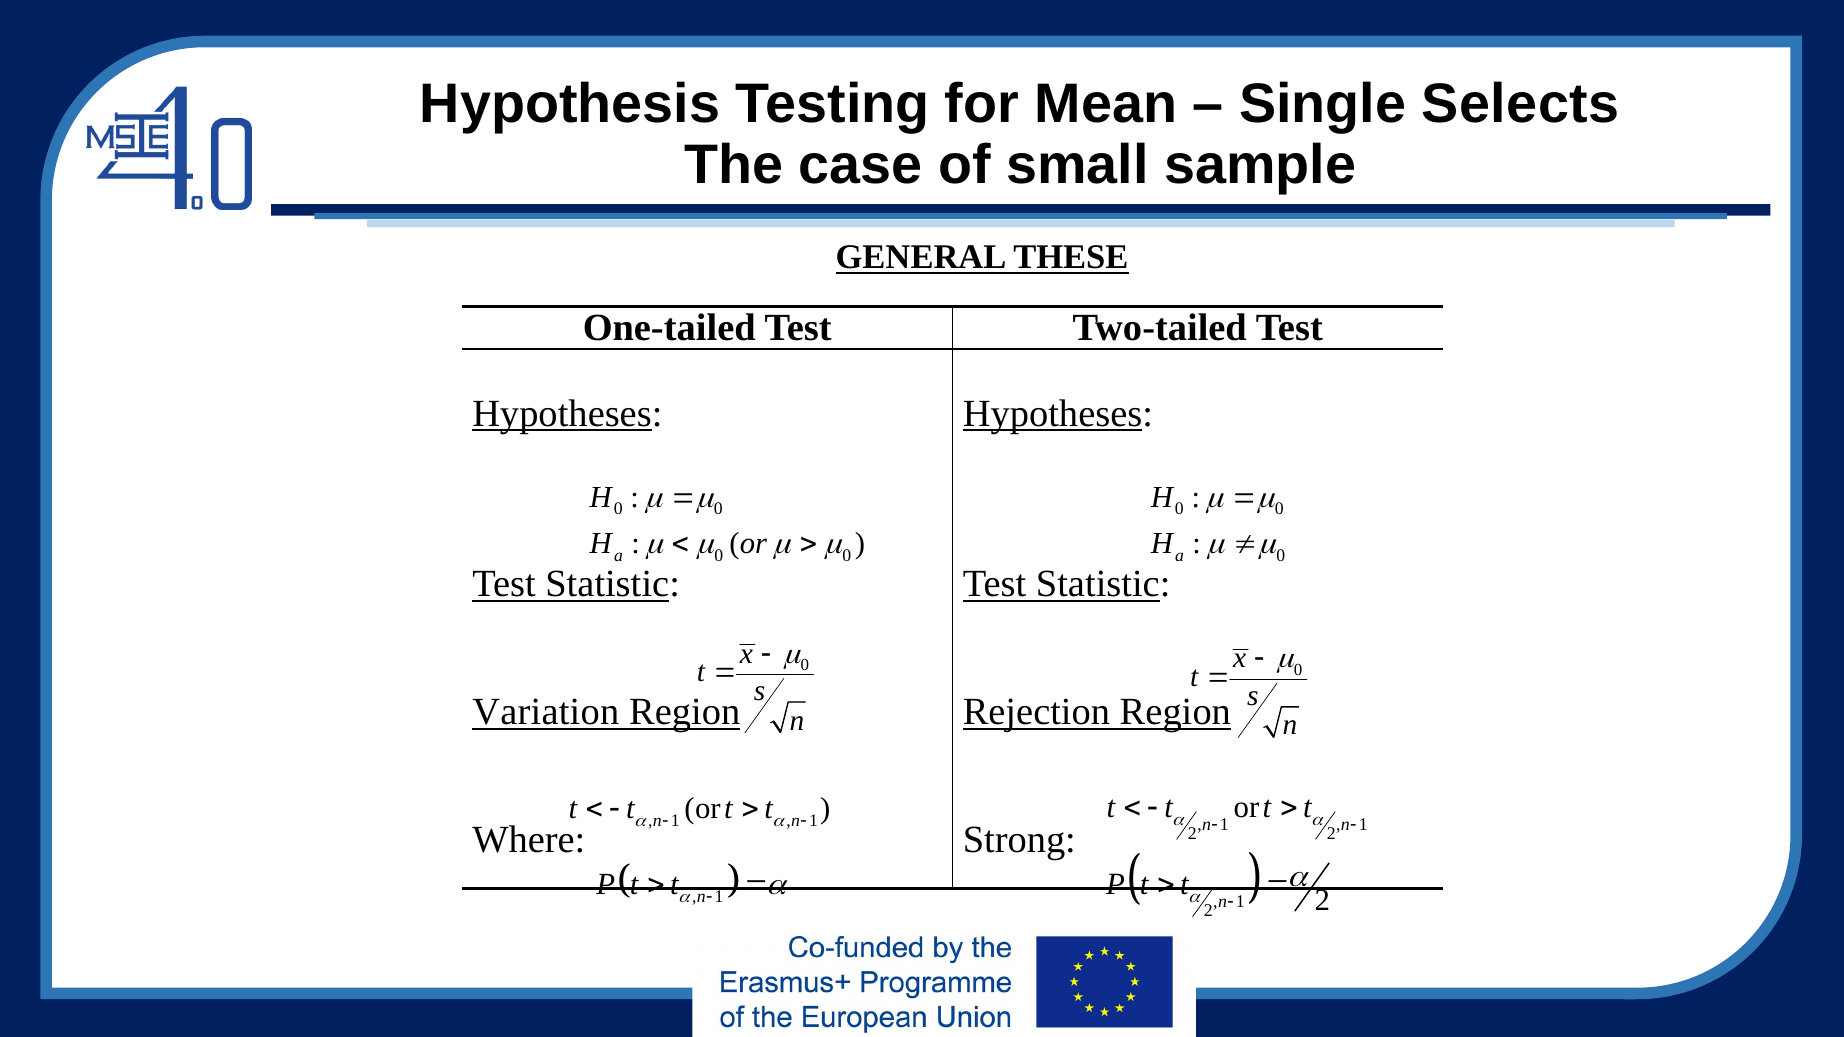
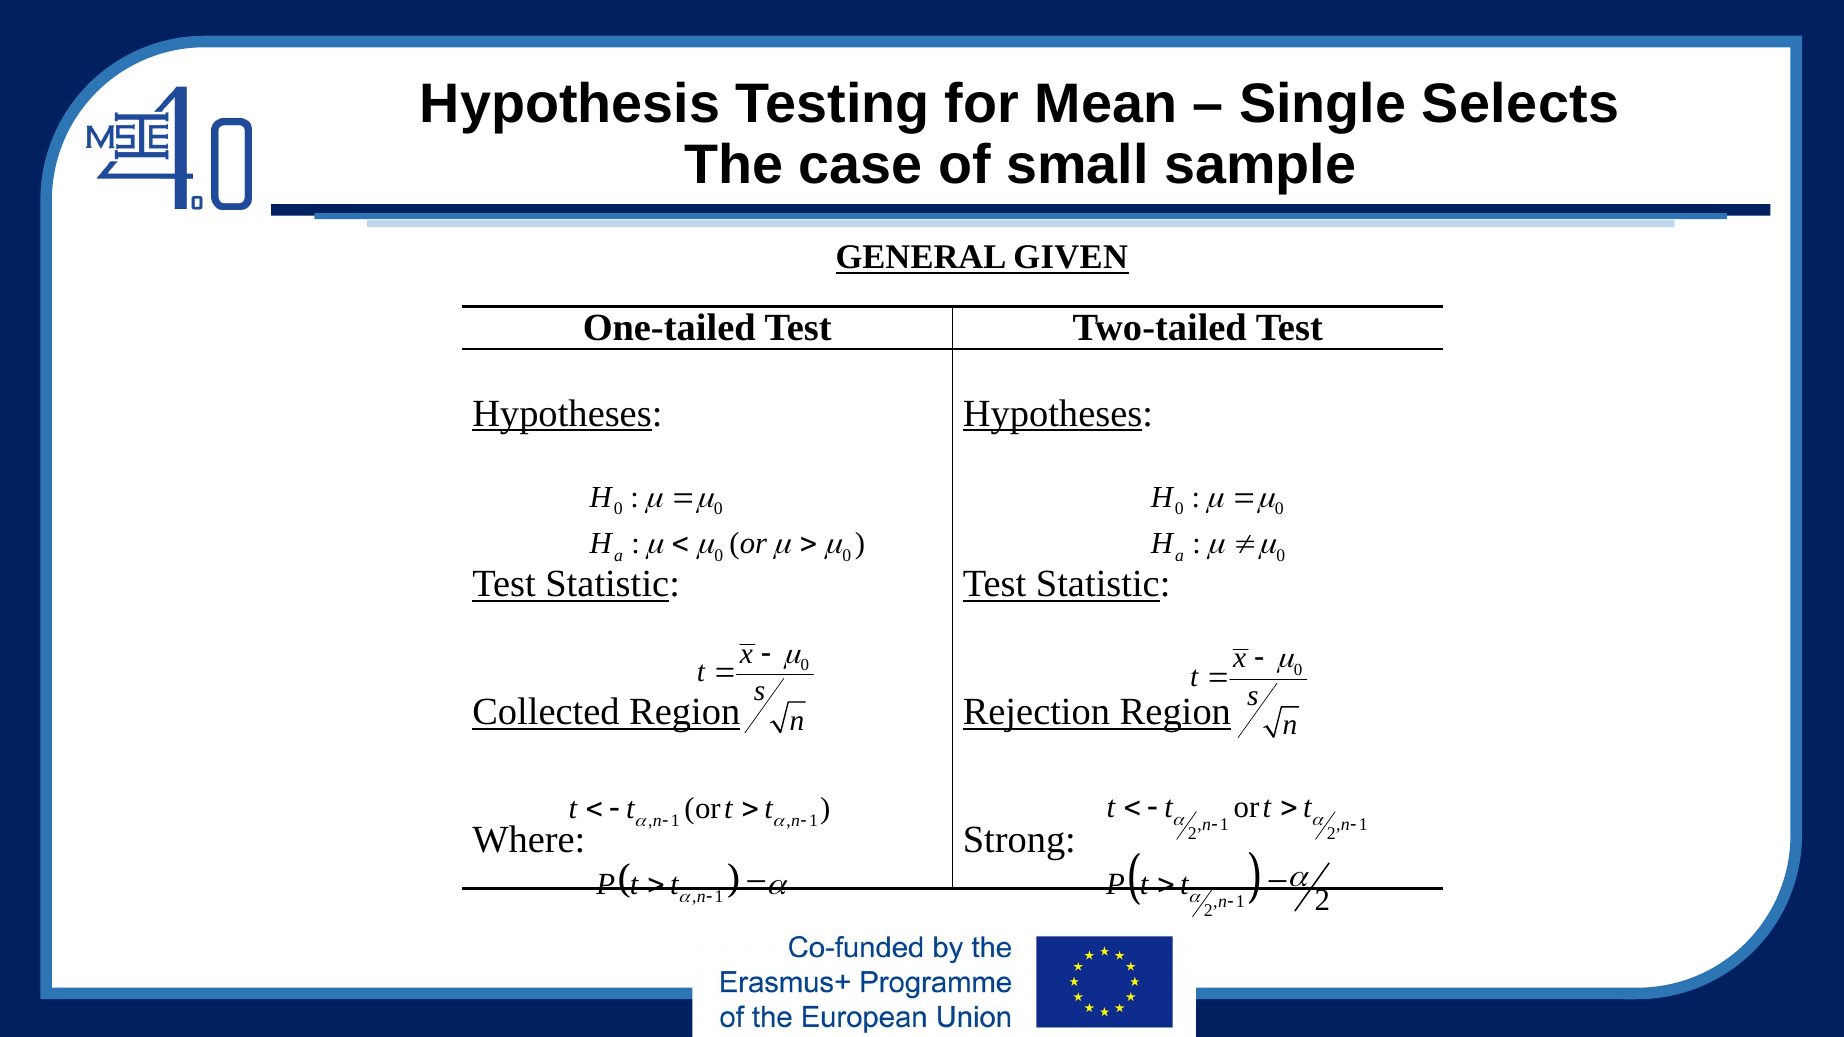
THESE: THESE -> GIVEN (1071, 257)
Variation: Variation -> Collected (546, 712)
